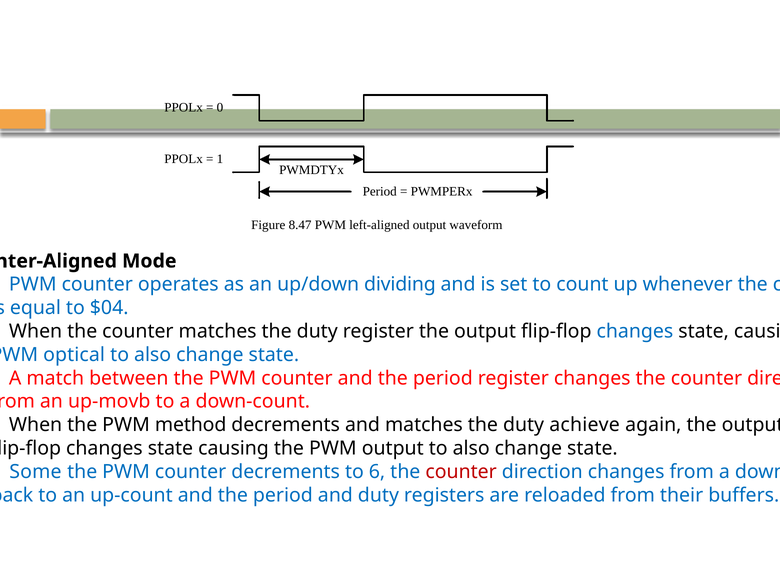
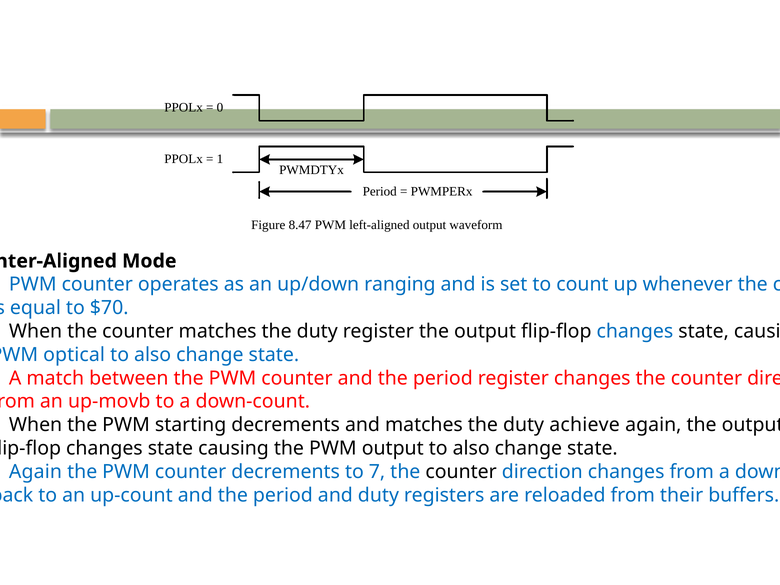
dividing: dividing -> ranging (400, 284)
$04: $04 -> $70 (109, 308)
method: method -> starting (191, 425)
Some: Some -> Again (35, 472)
6: 6 -> 7 (377, 472)
counter colour: red -> black (461, 472)
